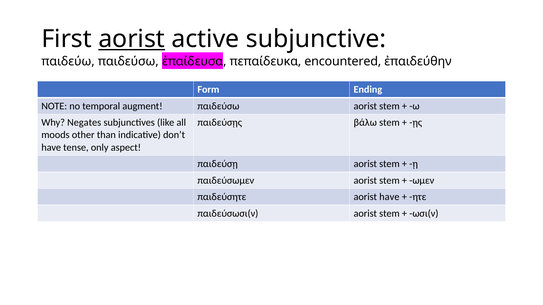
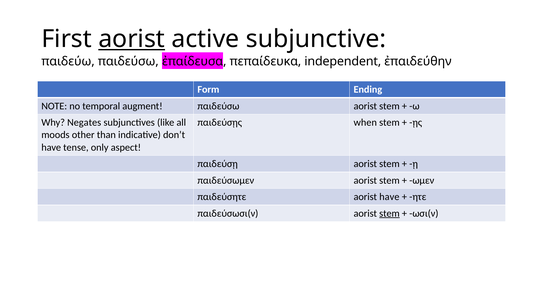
encountered: encountered -> independent (343, 62)
βάλω: βάλω -> when (365, 123)
stem underline: none -> present (389, 214)
